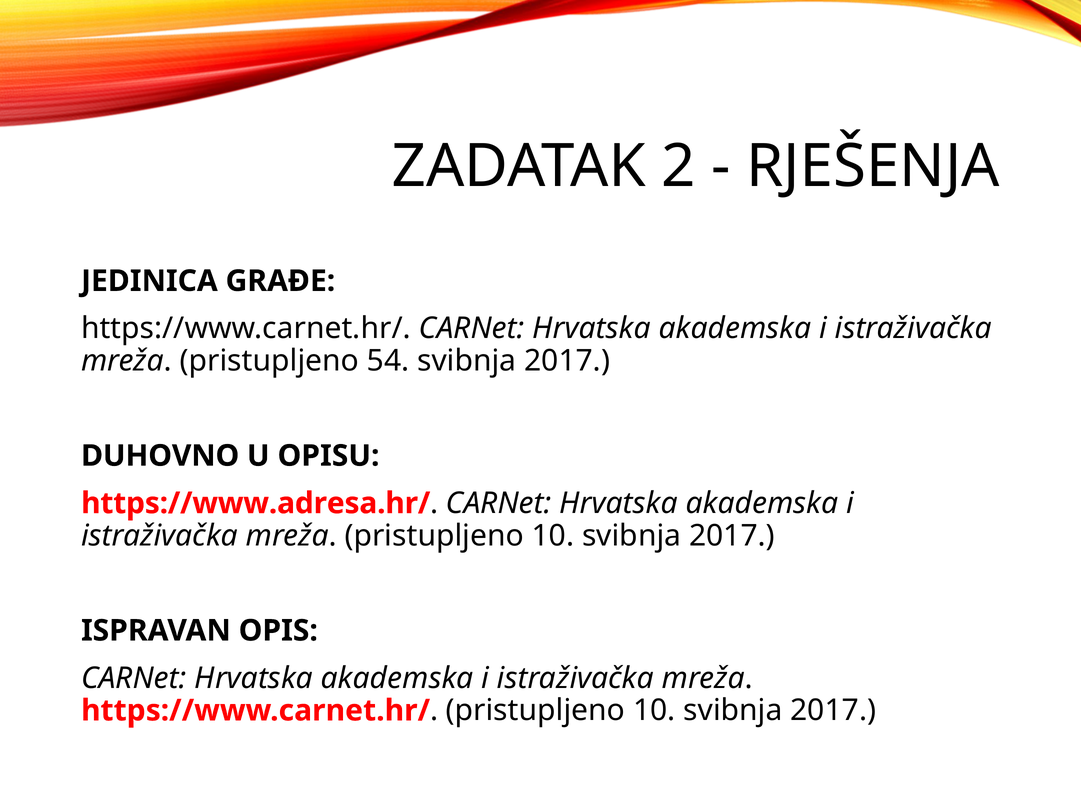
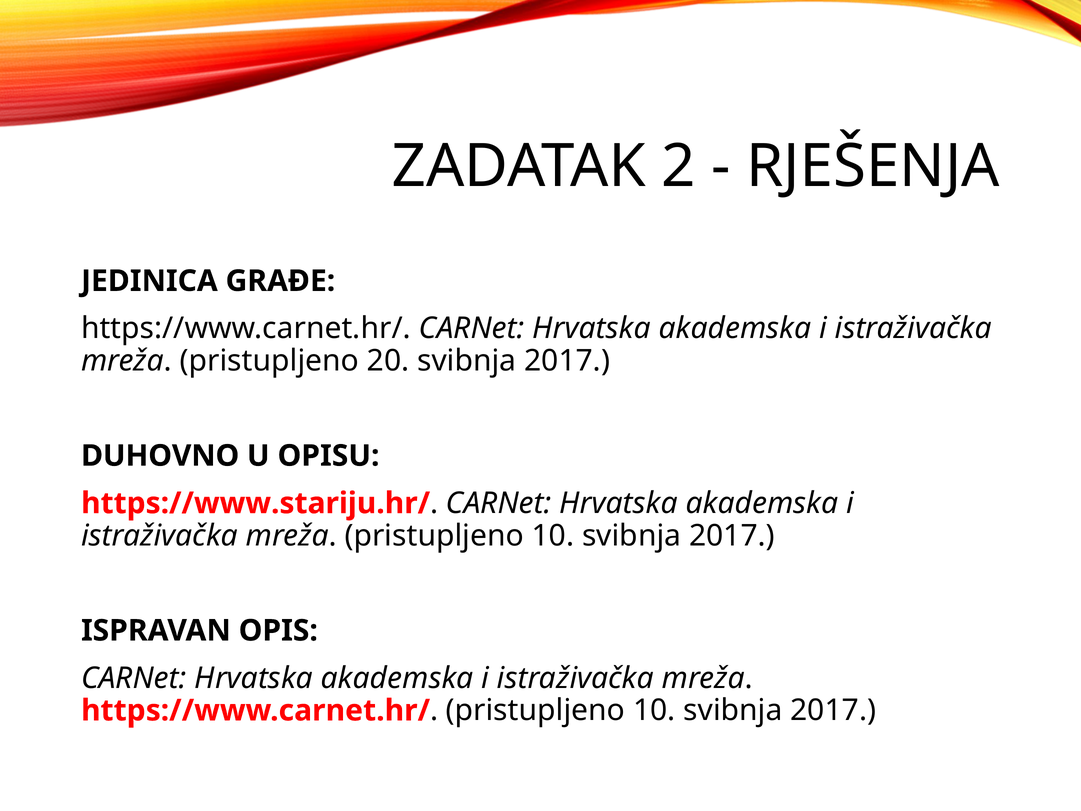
54: 54 -> 20 (388, 361)
https://www.adresa.hr/: https://www.adresa.hr/ -> https://www.stariju.hr/ (256, 503)
